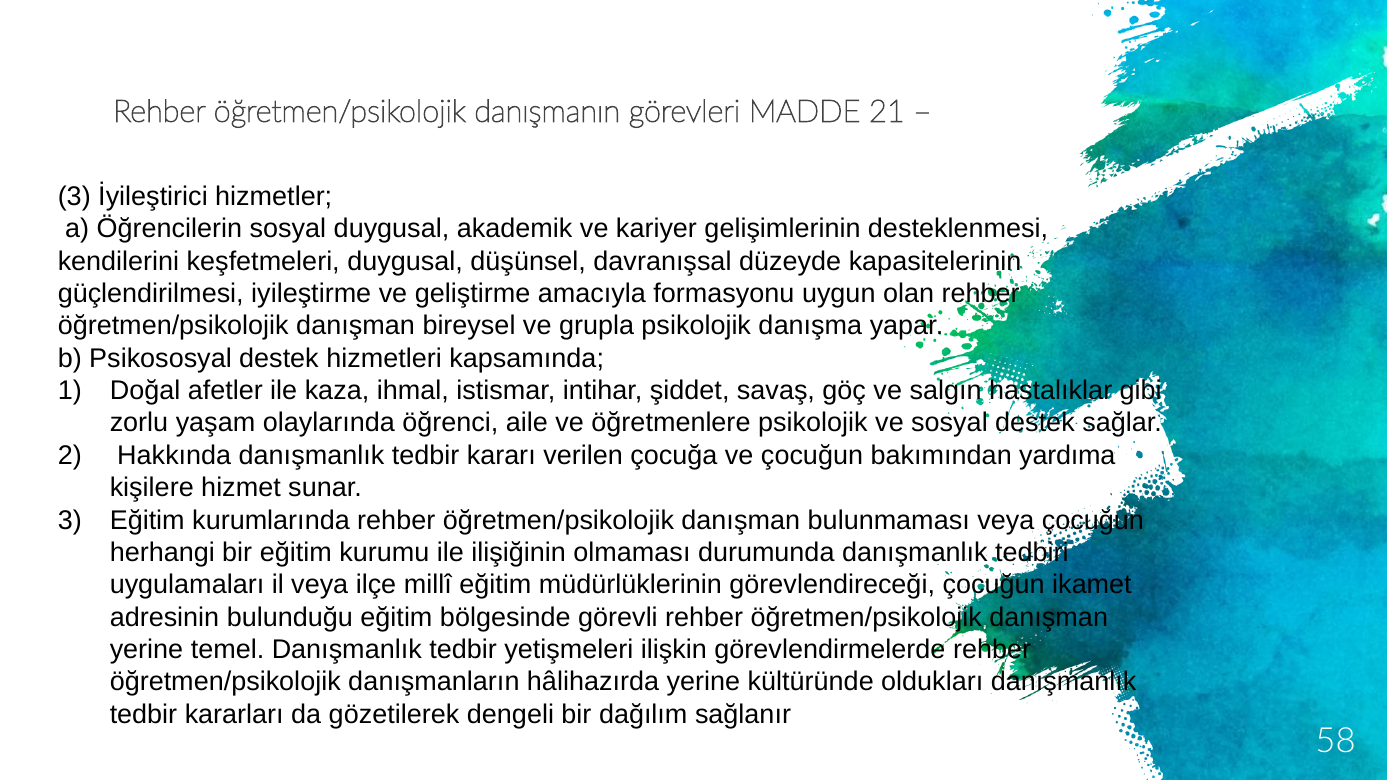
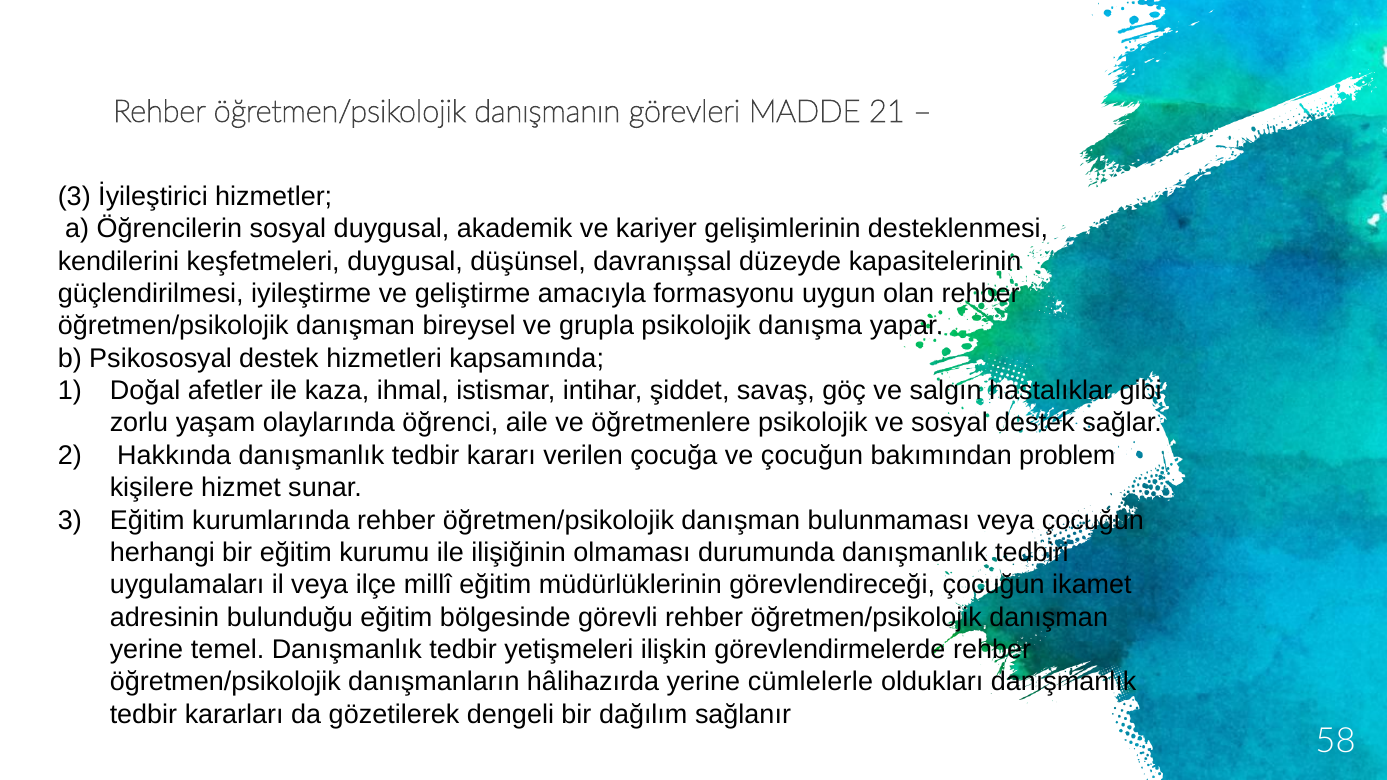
yardıma: yardıma -> problem (1067, 456)
kültüründe: kültüründe -> cümlelerle (811, 682)
